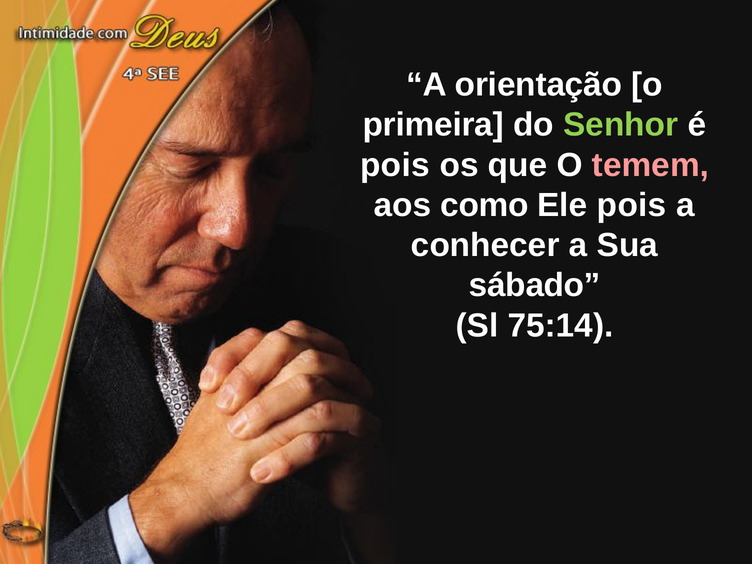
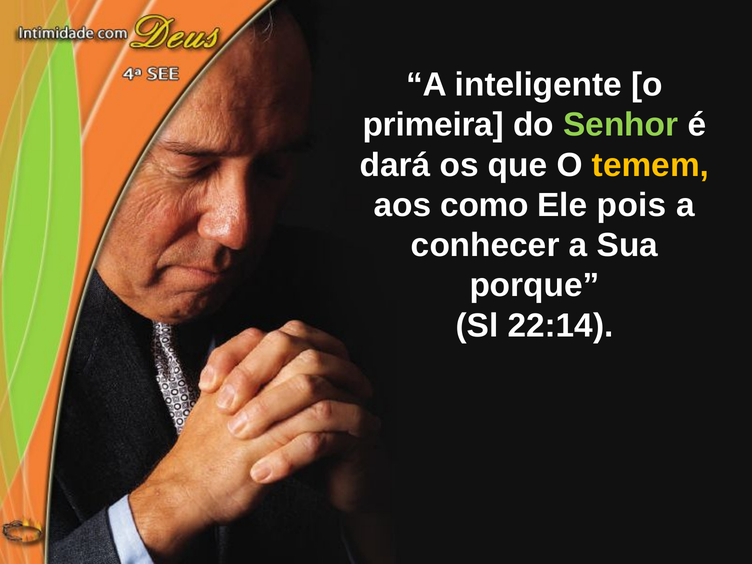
orientação: orientação -> inteligente (538, 85)
pois: pois -> dará (395, 165)
temem colour: pink -> yellow (650, 165)
sábado: sábado -> porque (535, 285)
75:14: 75:14 -> 22:14 (561, 326)
